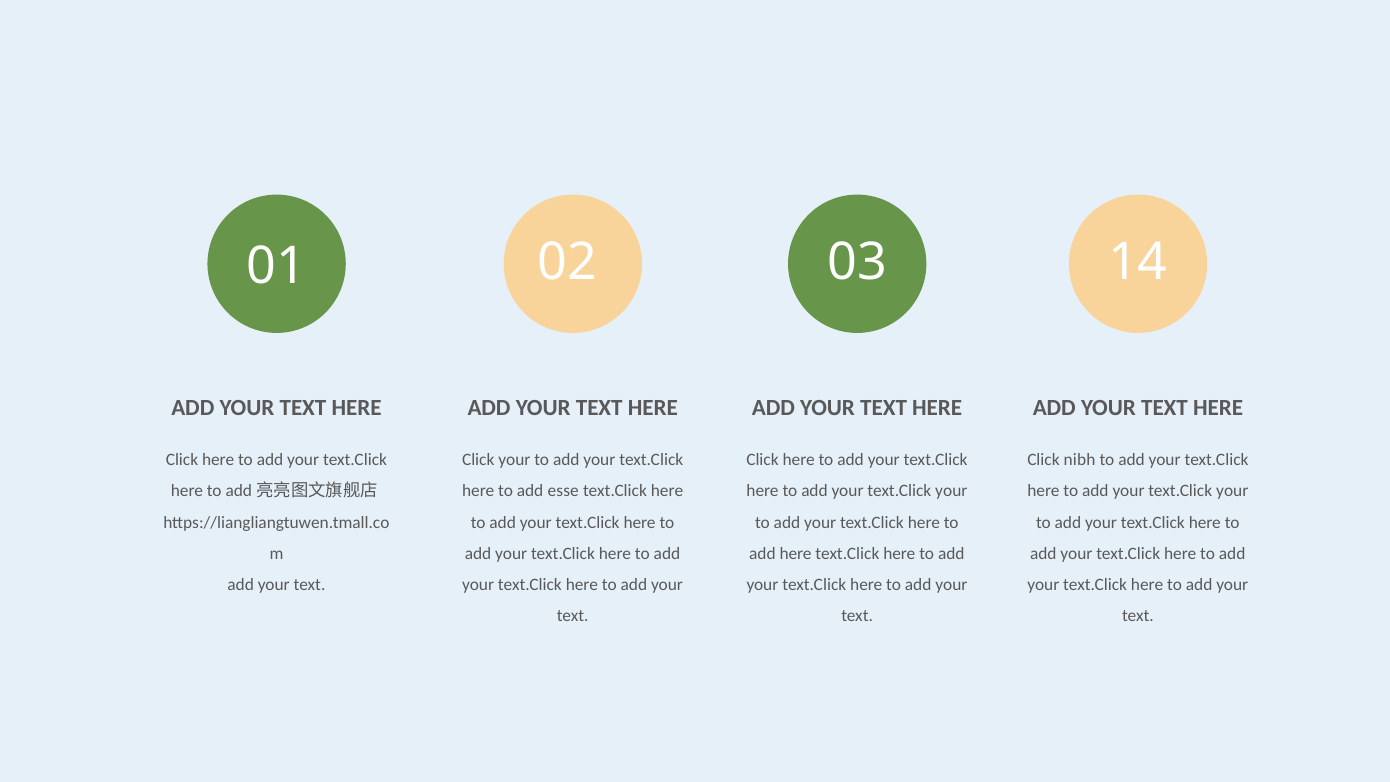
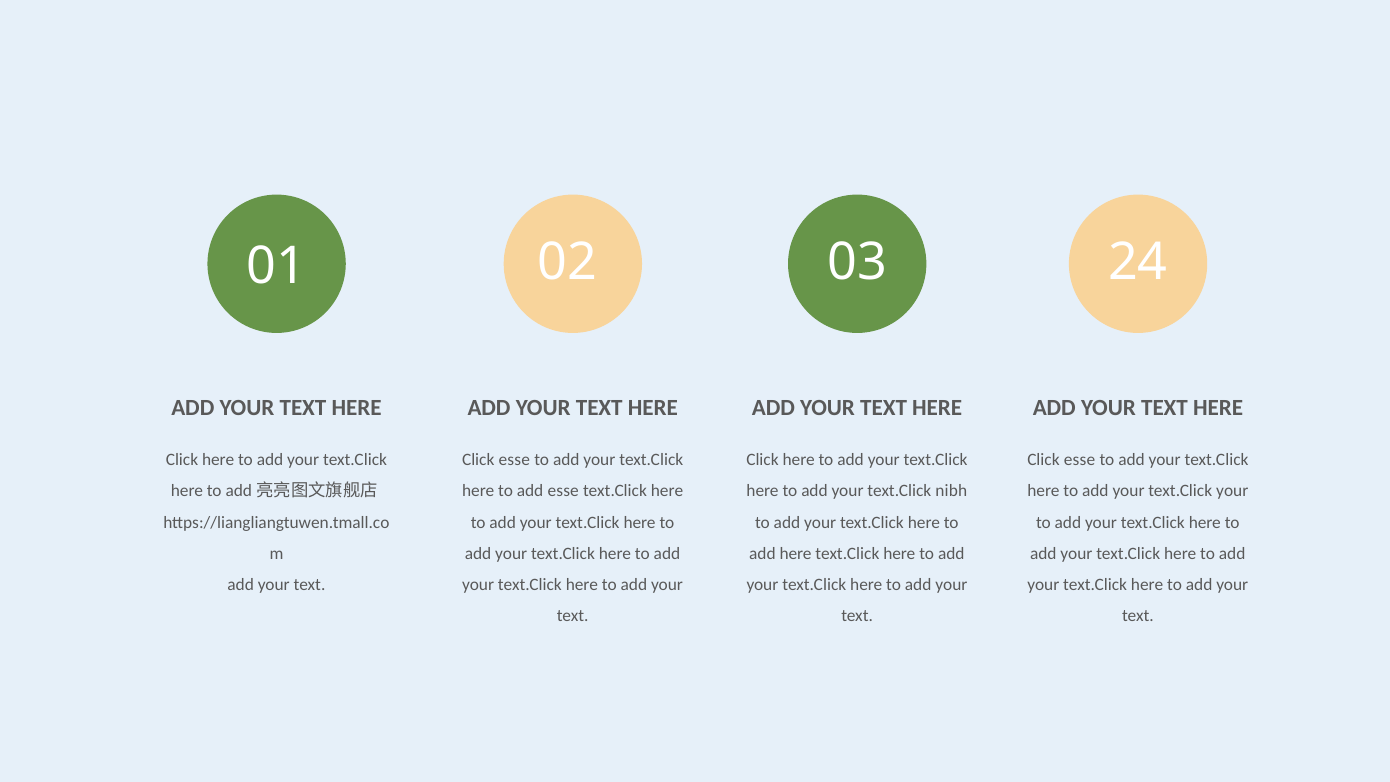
14: 14 -> 24 (1138, 262)
your: your -> esse (514, 460)
nibh: nibh -> esse (1080, 460)
your: your -> nibh (951, 491)
